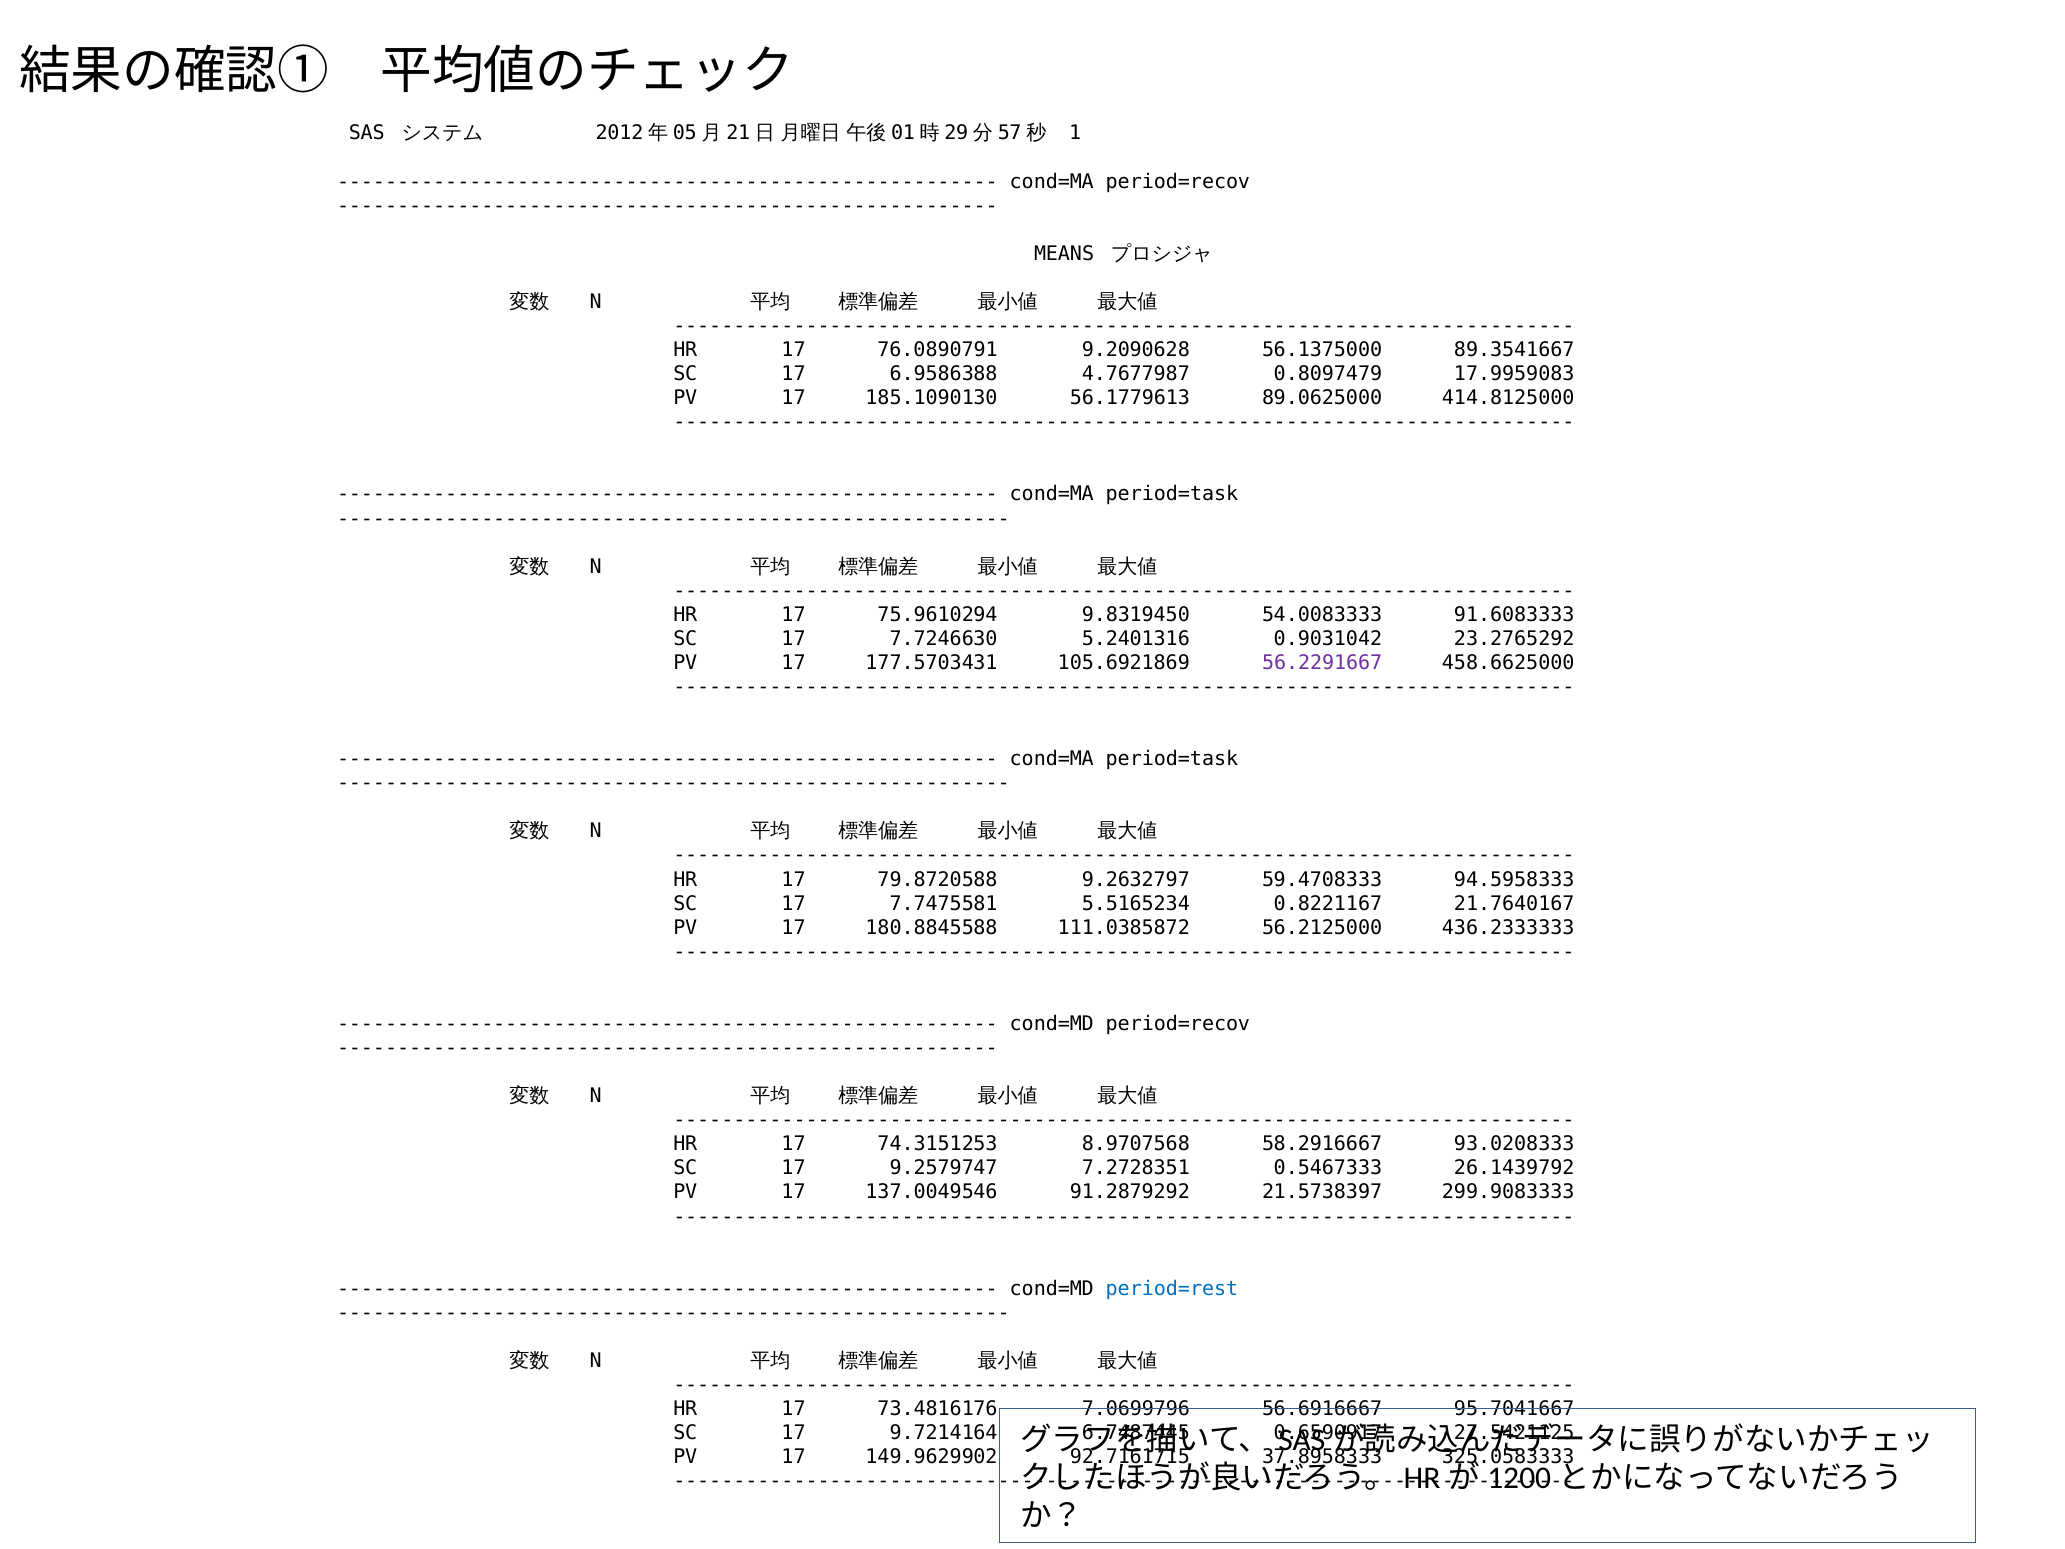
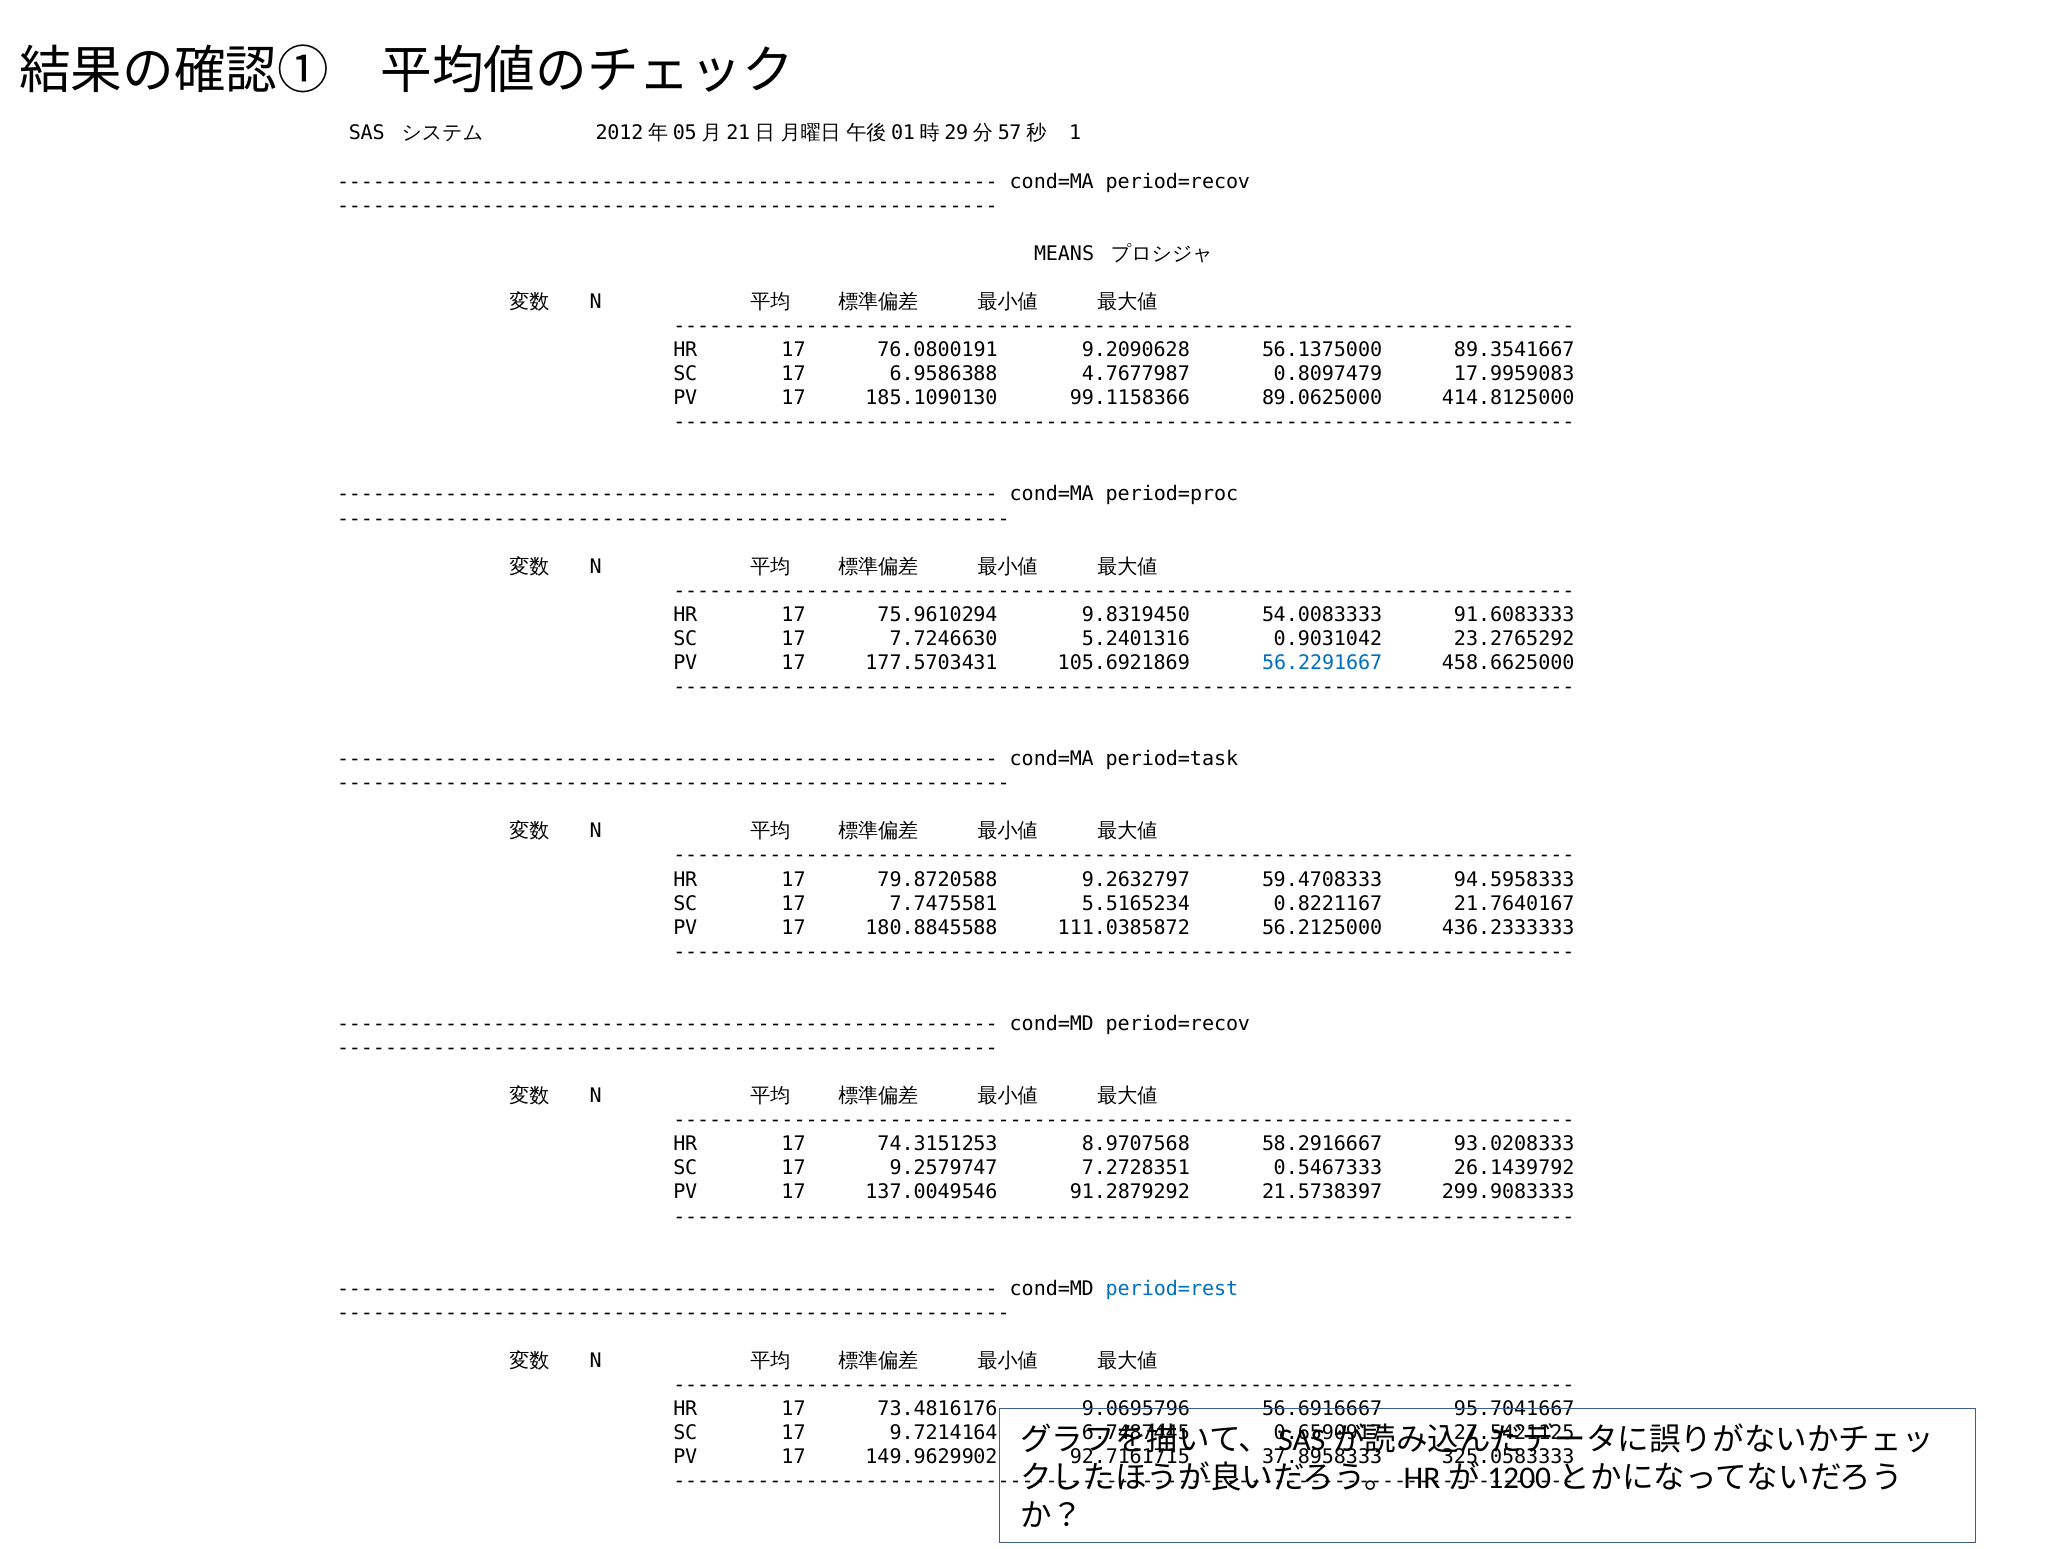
76.0890791: 76.0890791 -> 76.0800191 (938, 350)
56.1779613: 56.1779613 -> 99.1158366 (1130, 398)
period=task: period=task -> period=proc (1172, 494)
56.2291667 colour: purple -> blue (1322, 663)
7.0699796: 7.0699796 -> 9.0695796 (1136, 1409)
